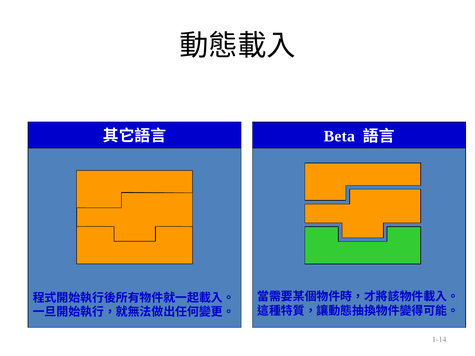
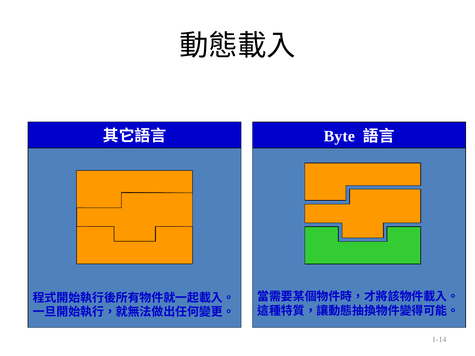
Beta: Beta -> Byte (339, 136)
